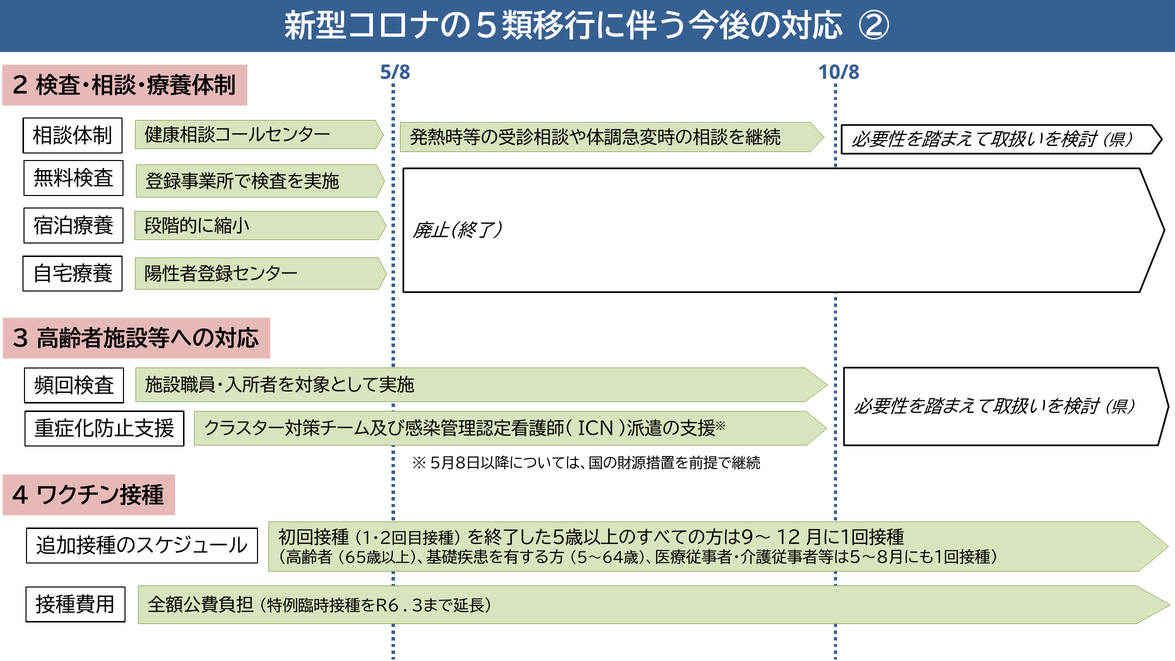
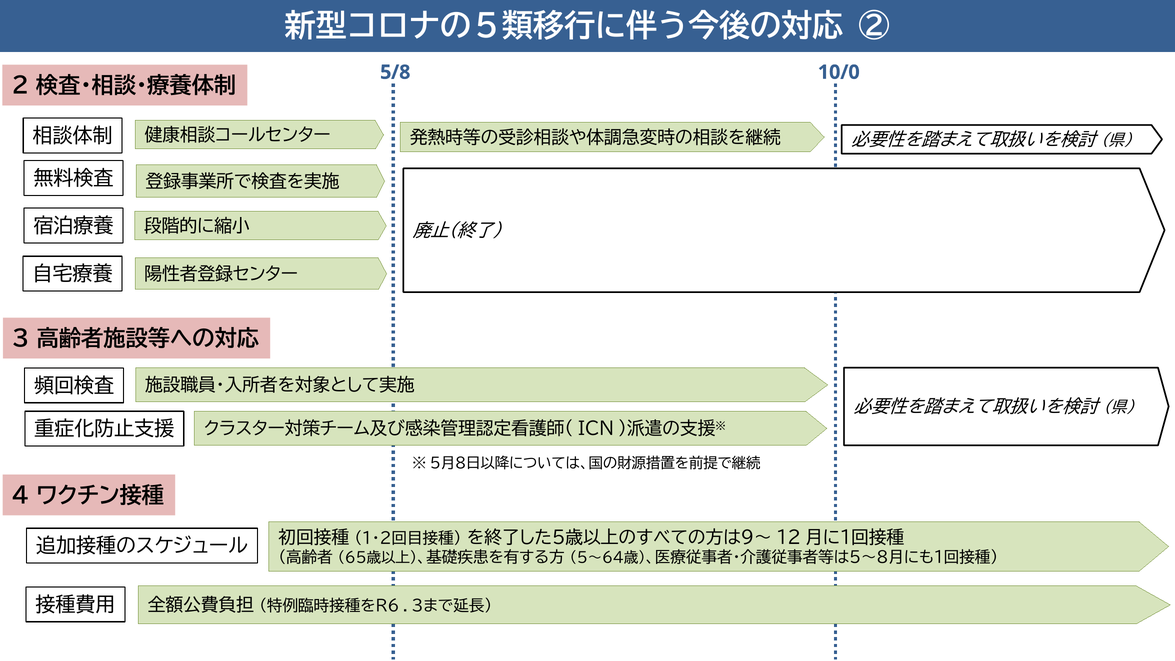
10/8: 10/8 -> 10/0 (839, 72)
